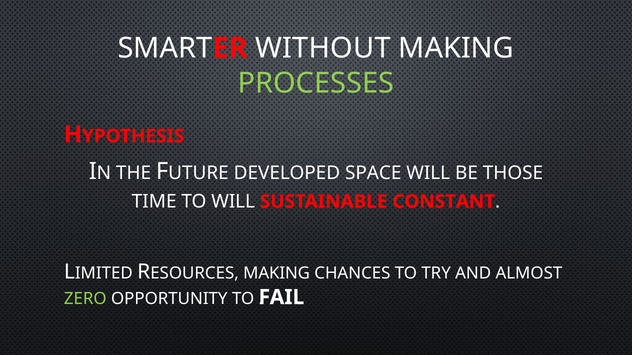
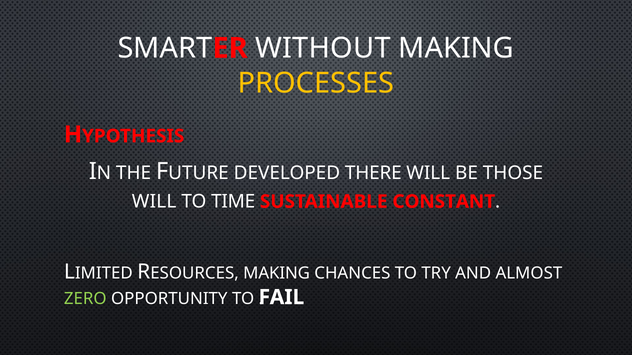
PROCESSES colour: light green -> yellow (316, 83)
SPACE: SPACE -> THERE (373, 173)
TIME: TIME -> WILL (154, 202)
TO WILL: WILL -> TIME (233, 202)
